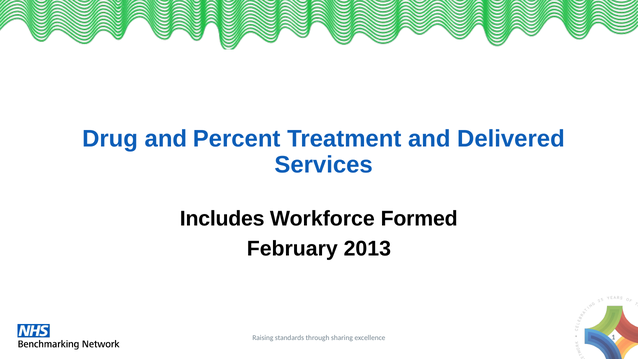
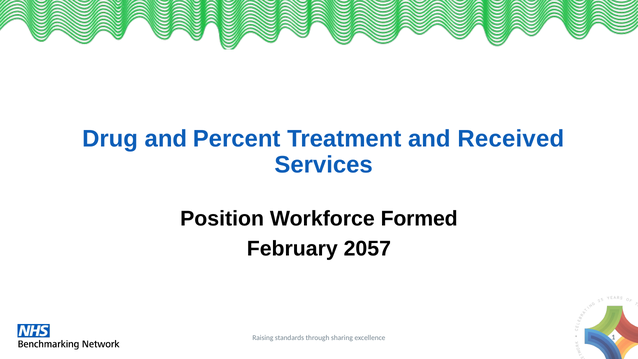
Delivered: Delivered -> Received (511, 139)
Includes: Includes -> Position (222, 219)
2013: 2013 -> 2057 (367, 248)
